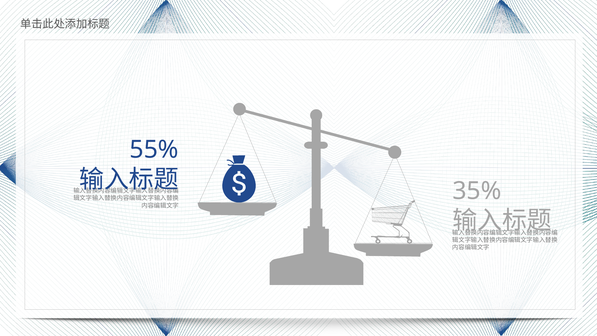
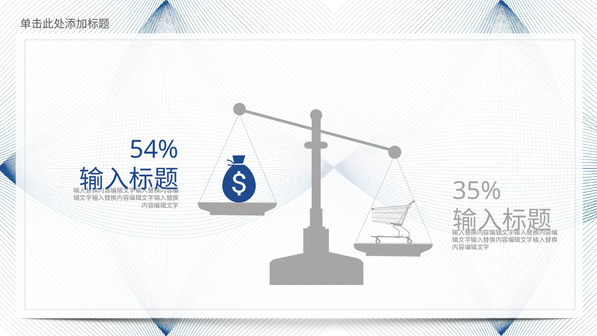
55%: 55% -> 54% (154, 150)
